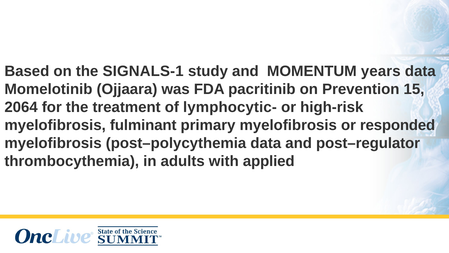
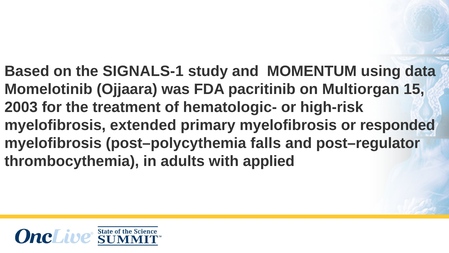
years: years -> using (381, 71)
Prevention: Prevention -> Multiorgan (361, 89)
2064: 2064 -> 2003 (21, 107)
lymphocytic-: lymphocytic- -> hematologic- (230, 107)
fulminant: fulminant -> extended (143, 125)
post–polycythemia data: data -> falls (266, 143)
